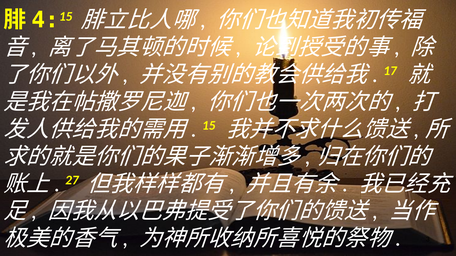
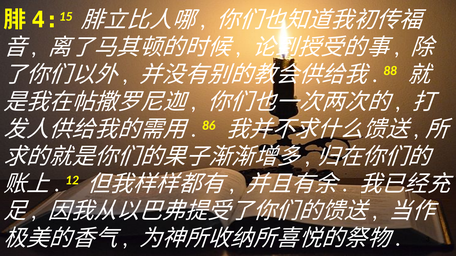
17: 17 -> 88 (390, 71)
15: 15 -> 86 (209, 126)
27: 27 -> 12 (72, 181)
